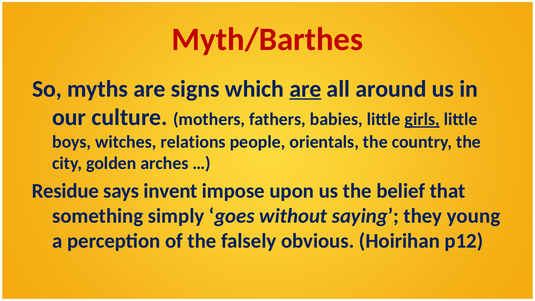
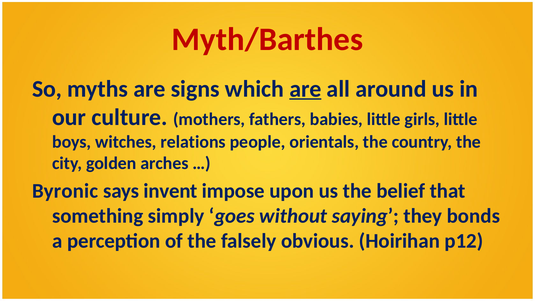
girls underline: present -> none (422, 119)
Residue: Residue -> Byronic (65, 191)
young: young -> bonds (473, 216)
